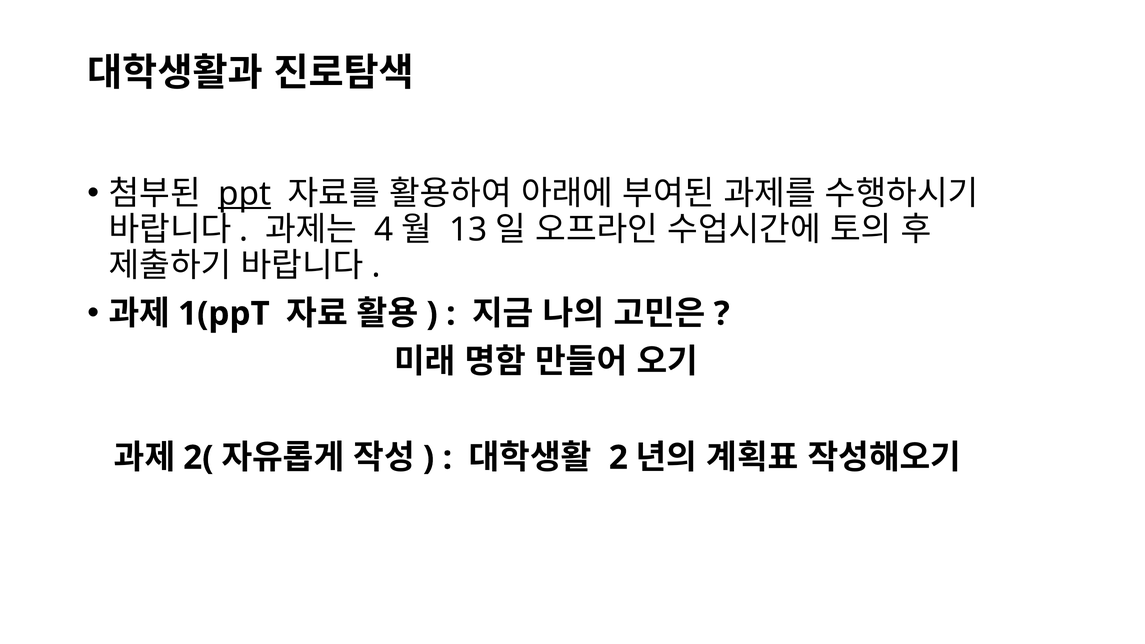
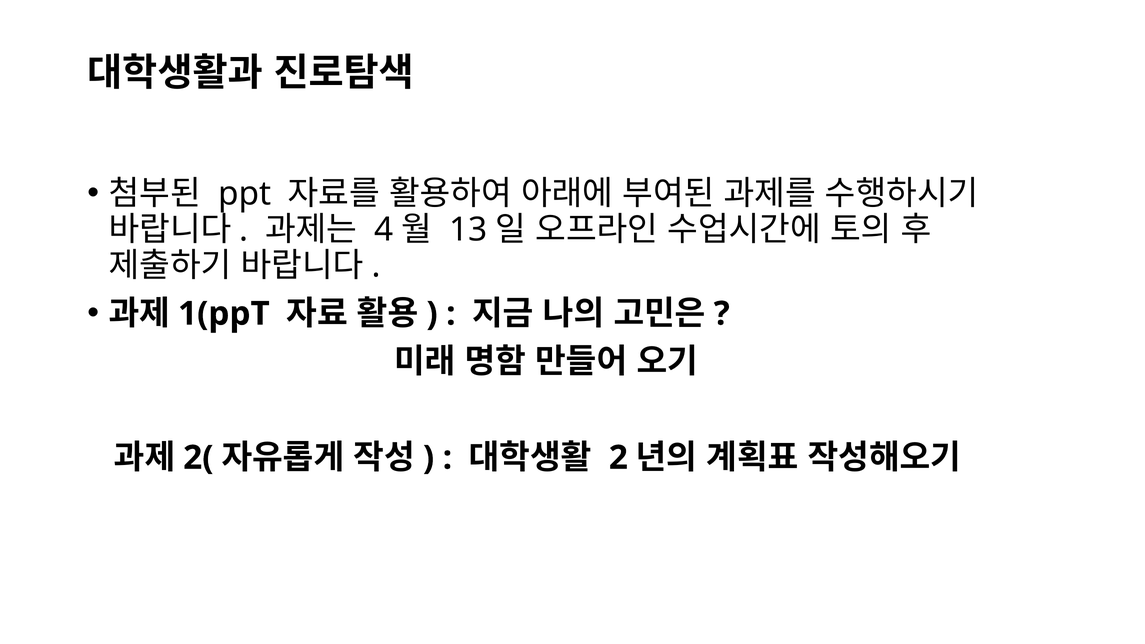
ppt underline: present -> none (245, 194)
